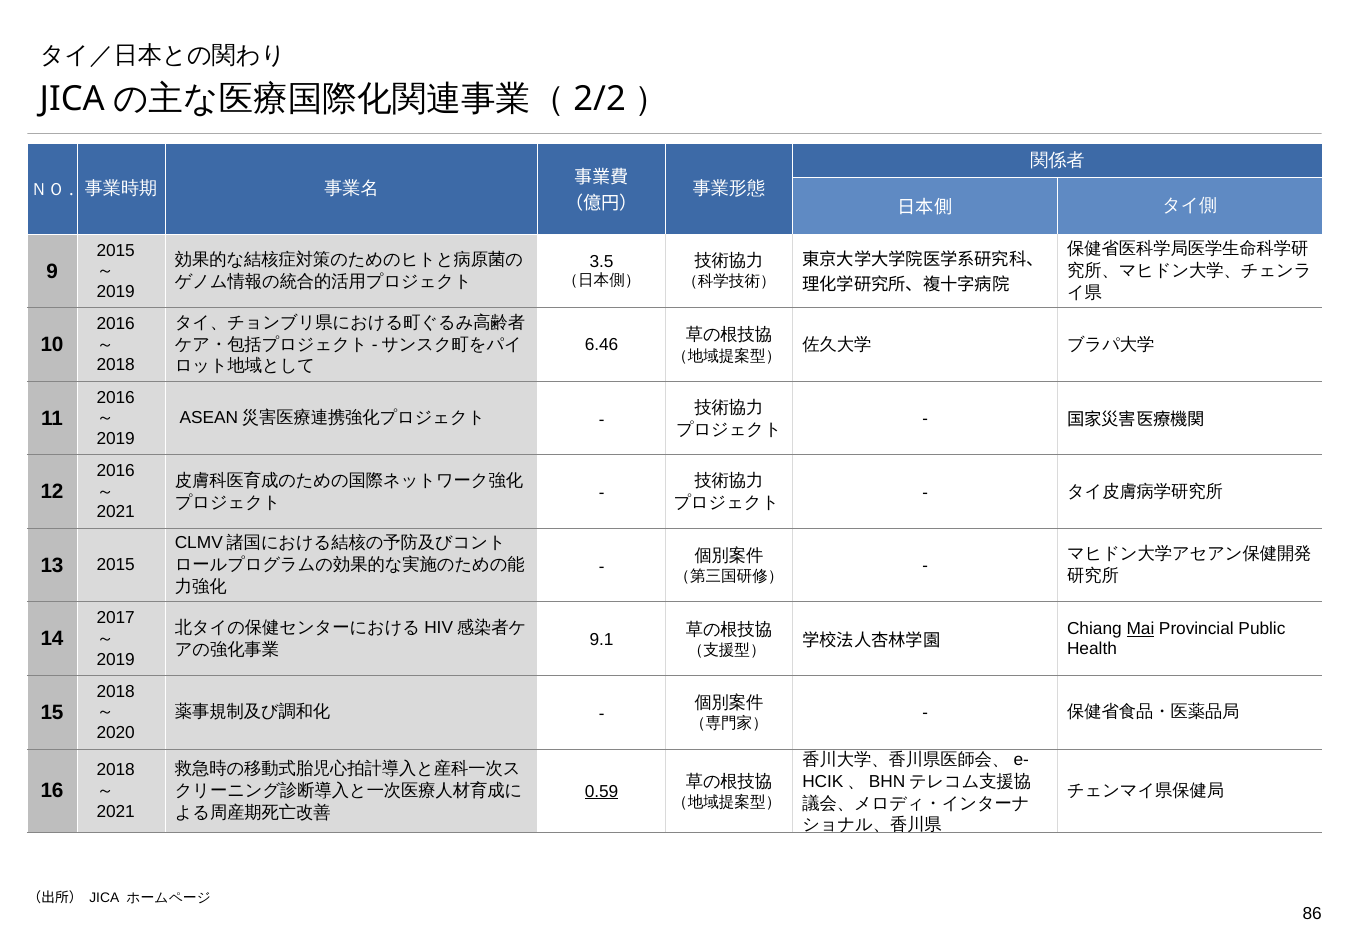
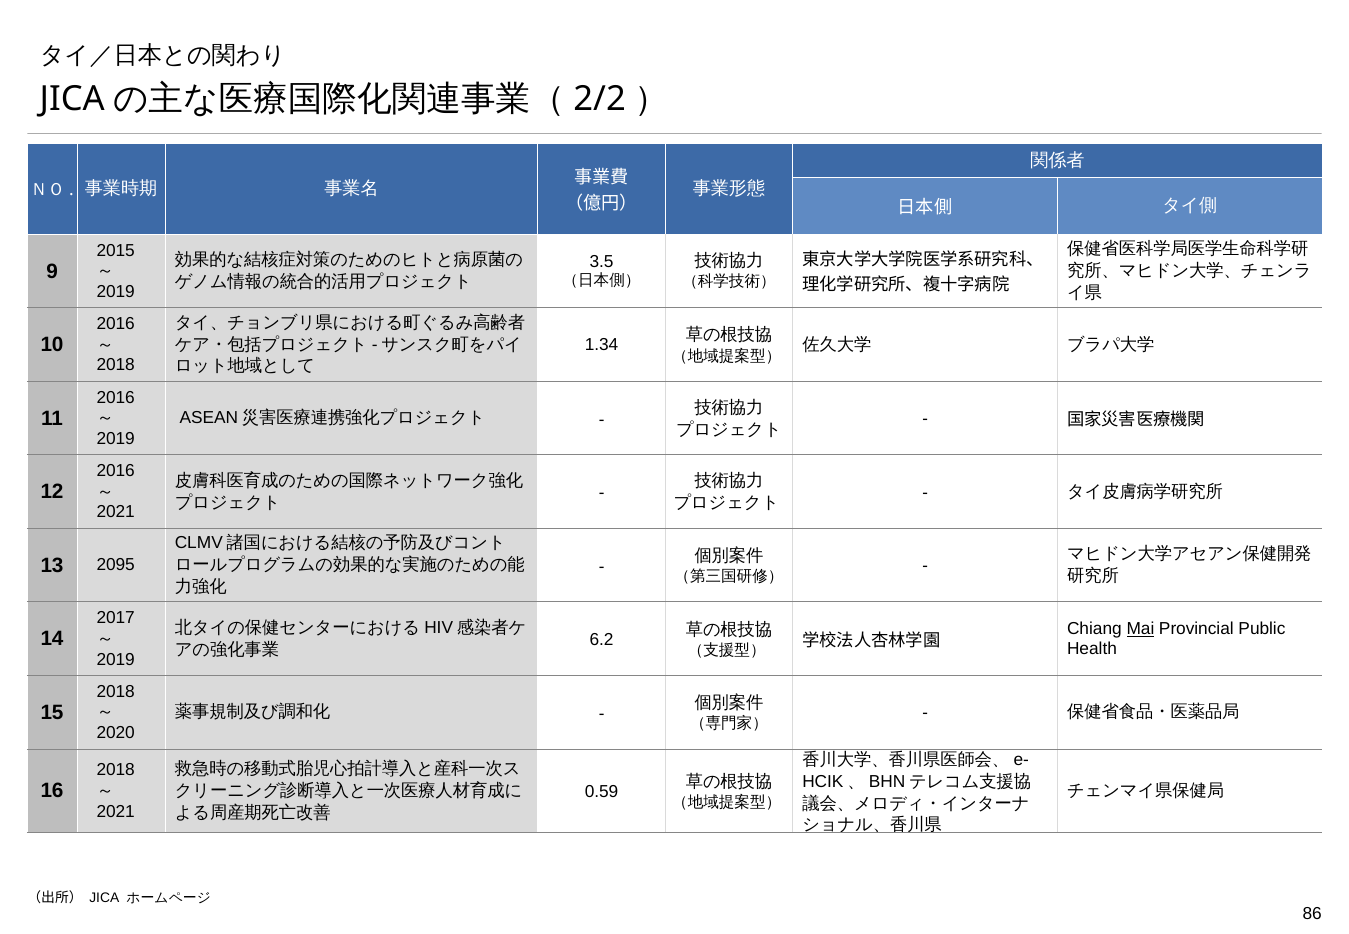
6.46: 6.46 -> 1.34 (602, 345)
13 2015: 2015 -> 2095 (116, 565)
9.1: 9.1 -> 6.2 (602, 639)
0.59 underline: present -> none (602, 791)
